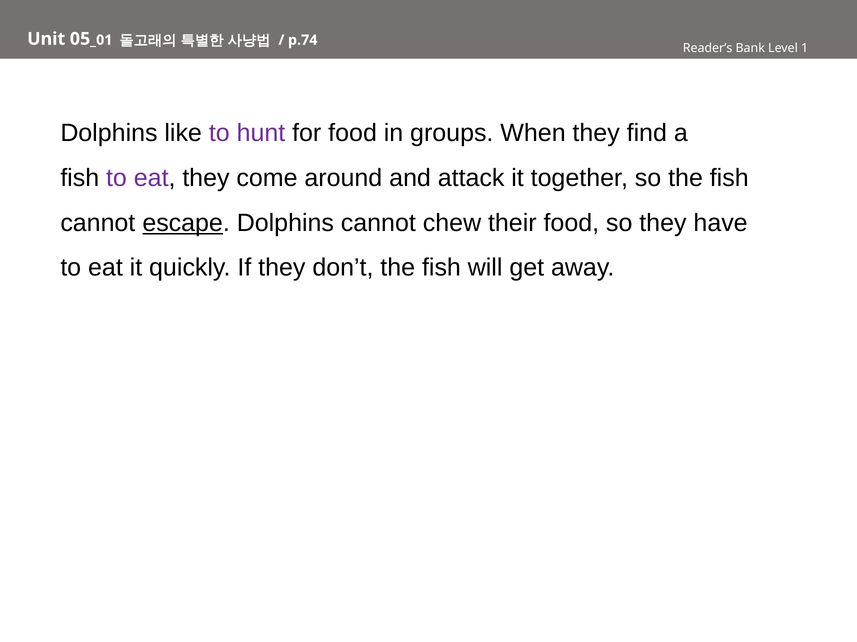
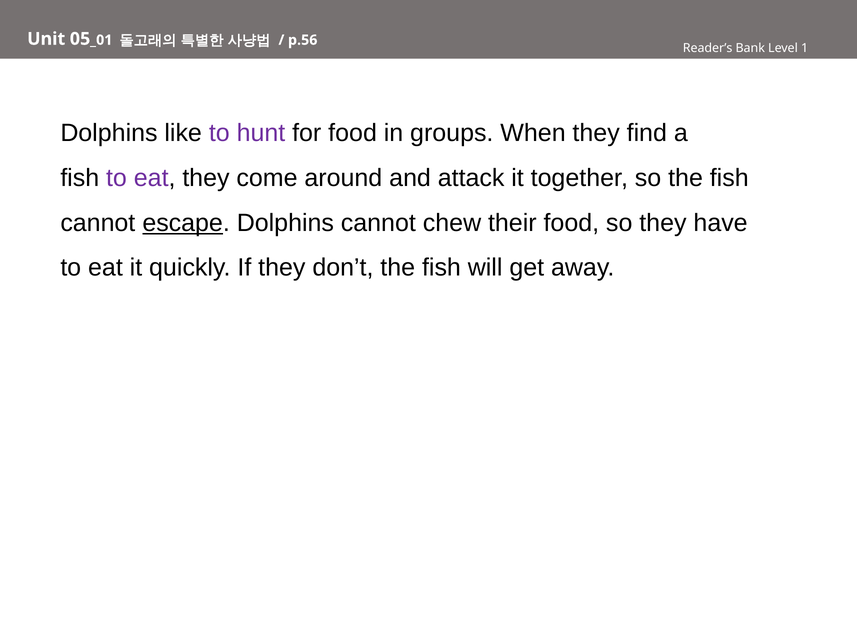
p.74: p.74 -> p.56 (303, 40)
